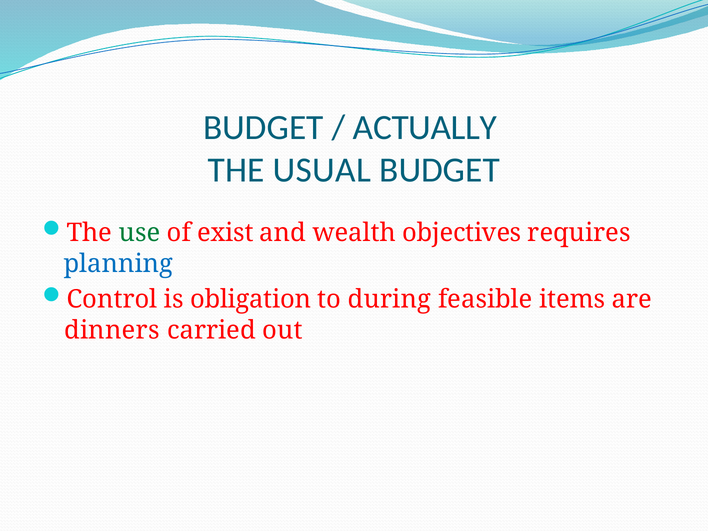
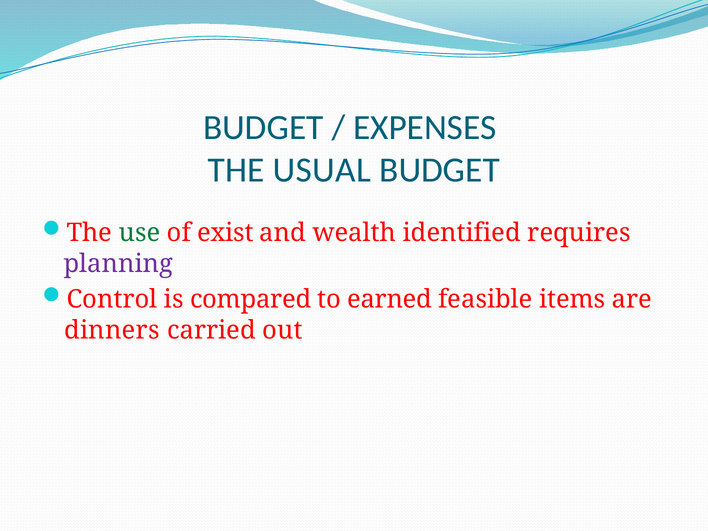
ACTUALLY: ACTUALLY -> EXPENSES (425, 128)
objectives: objectives -> identified (462, 233)
planning colour: blue -> purple (118, 264)
obligation: obligation -> compared (251, 299)
during: during -> earned (390, 299)
